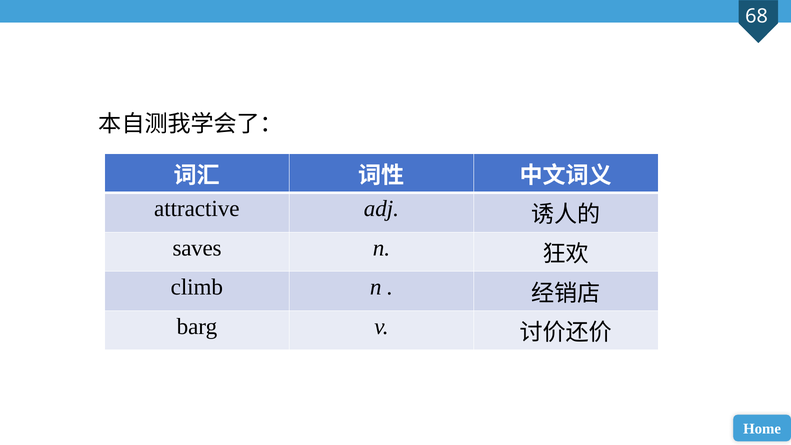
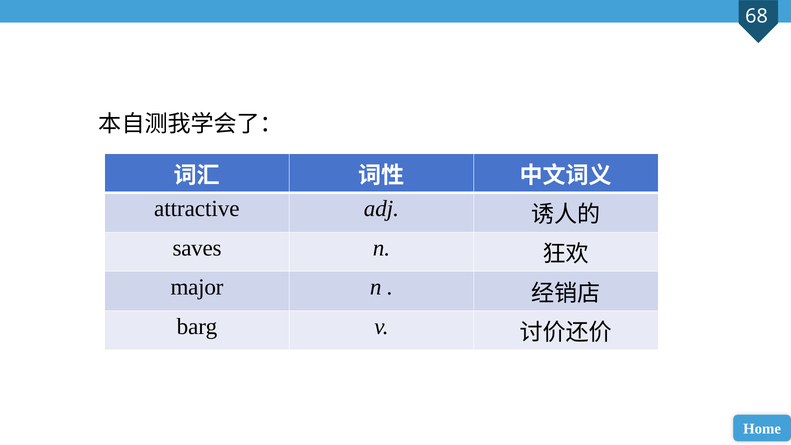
climb: climb -> major (197, 287)
